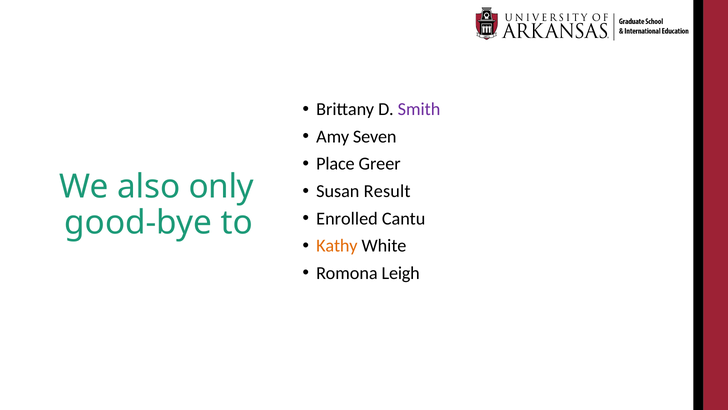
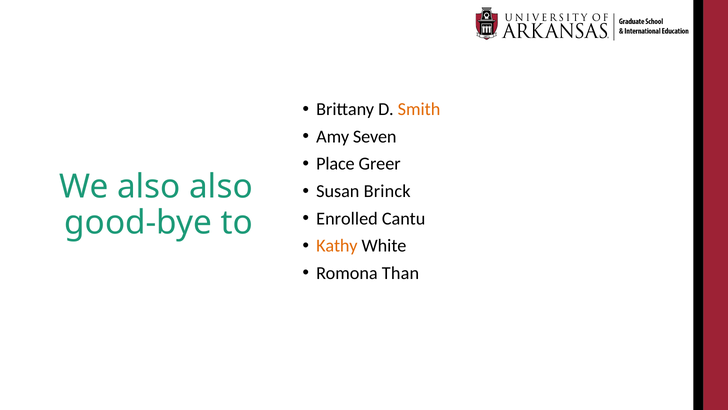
Smith colour: purple -> orange (419, 109)
also only: only -> also (221, 186)
Result: Result -> Brinck (387, 191)
Leigh: Leigh -> Than (400, 273)
